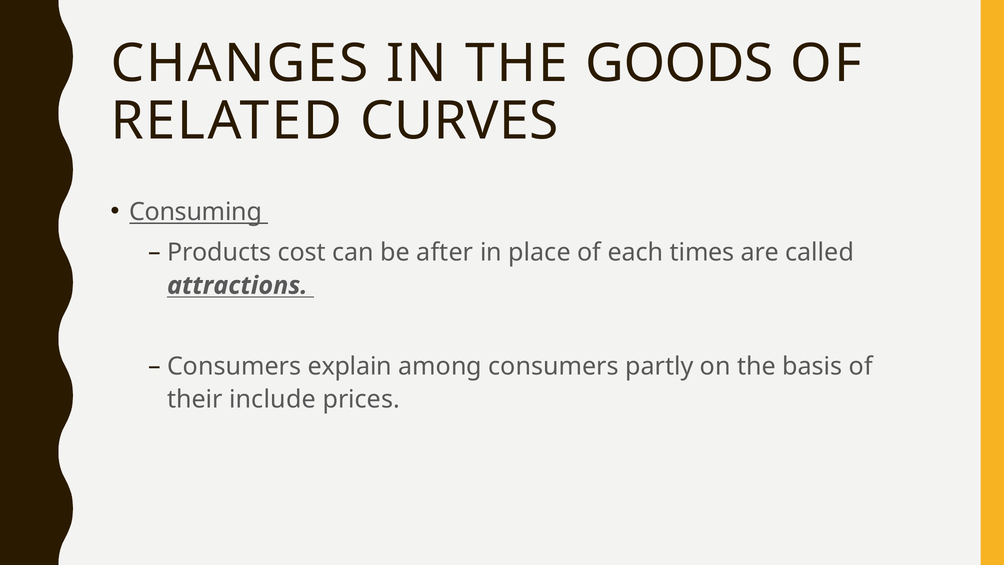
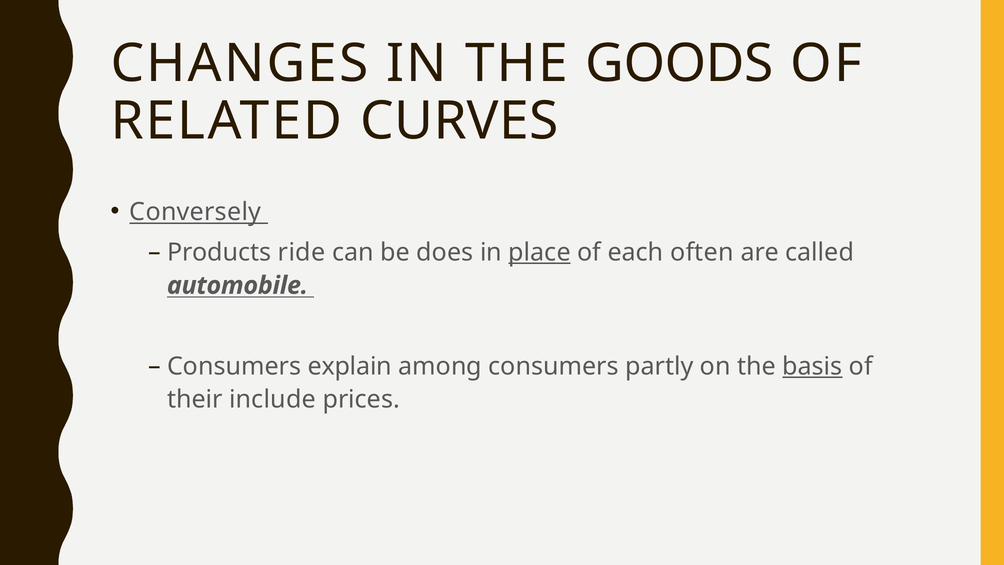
Consuming: Consuming -> Conversely (195, 212)
cost: cost -> ride (302, 252)
after: after -> does (445, 252)
place underline: none -> present (540, 252)
times: times -> often (702, 252)
attractions: attractions -> automobile (237, 285)
basis underline: none -> present (812, 366)
